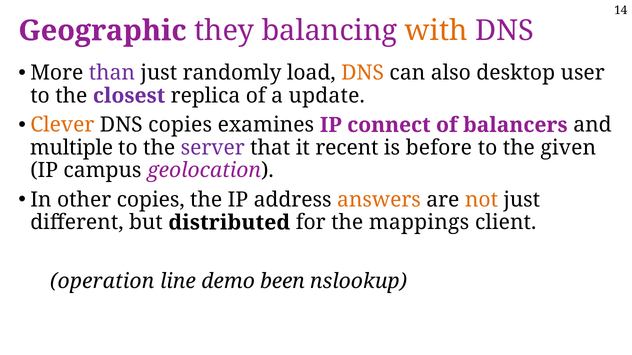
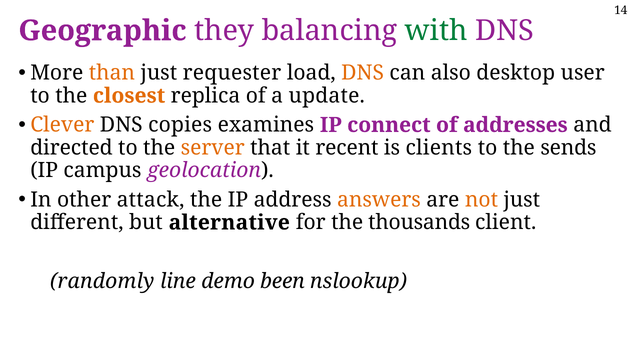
with colour: orange -> green (436, 31)
than colour: purple -> orange (112, 73)
randomly: randomly -> requester (232, 73)
closest colour: purple -> orange (129, 96)
balancers: balancers -> addresses (515, 125)
multiple: multiple -> directed (71, 148)
server colour: purple -> orange (213, 148)
before: before -> clients (439, 148)
given: given -> sends (568, 148)
other copies: copies -> attack (151, 200)
distributed: distributed -> alternative (229, 223)
mappings: mappings -> thousands (419, 223)
operation: operation -> randomly (102, 282)
